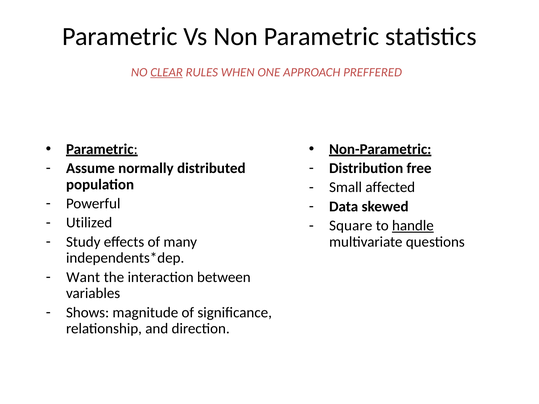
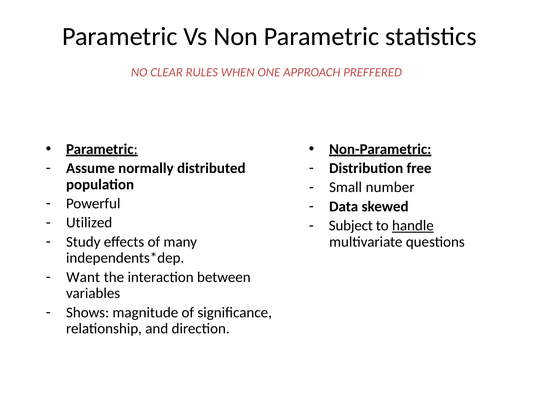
CLEAR underline: present -> none (167, 72)
affected: affected -> number (390, 188)
Square: Square -> Subject (351, 226)
